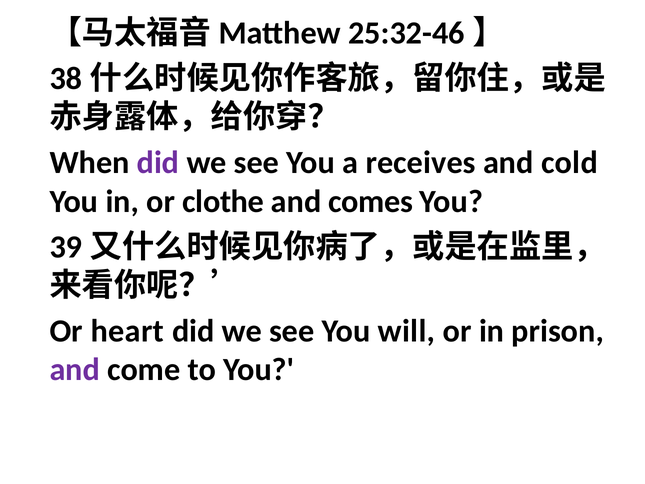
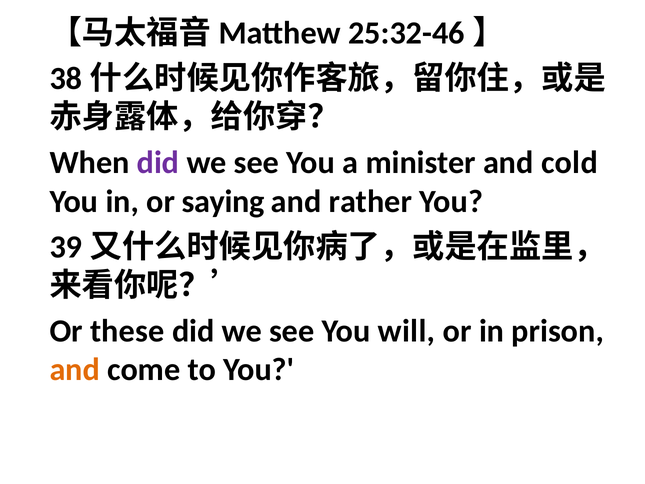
receives: receives -> minister (421, 163)
clothe: clothe -> saying (223, 201)
comes: comes -> rather (370, 201)
heart: heart -> these (127, 331)
and colour: purple -> orange (75, 370)
